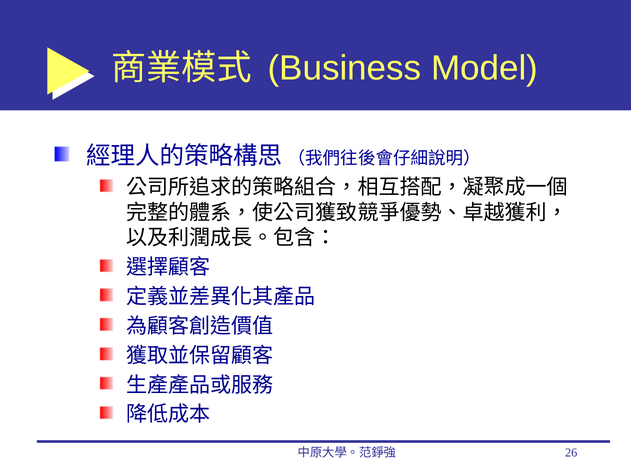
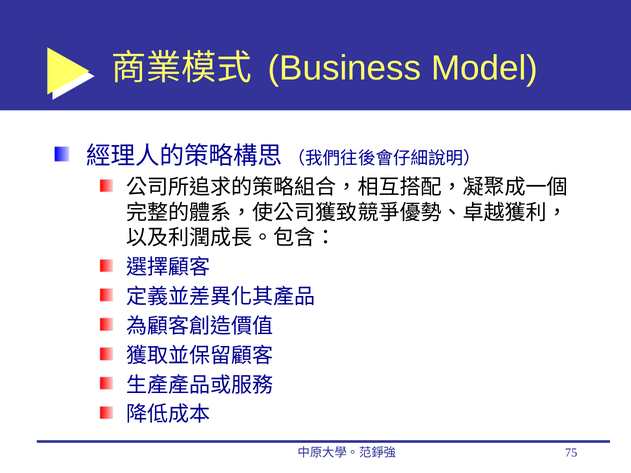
26: 26 -> 75 (571, 453)
